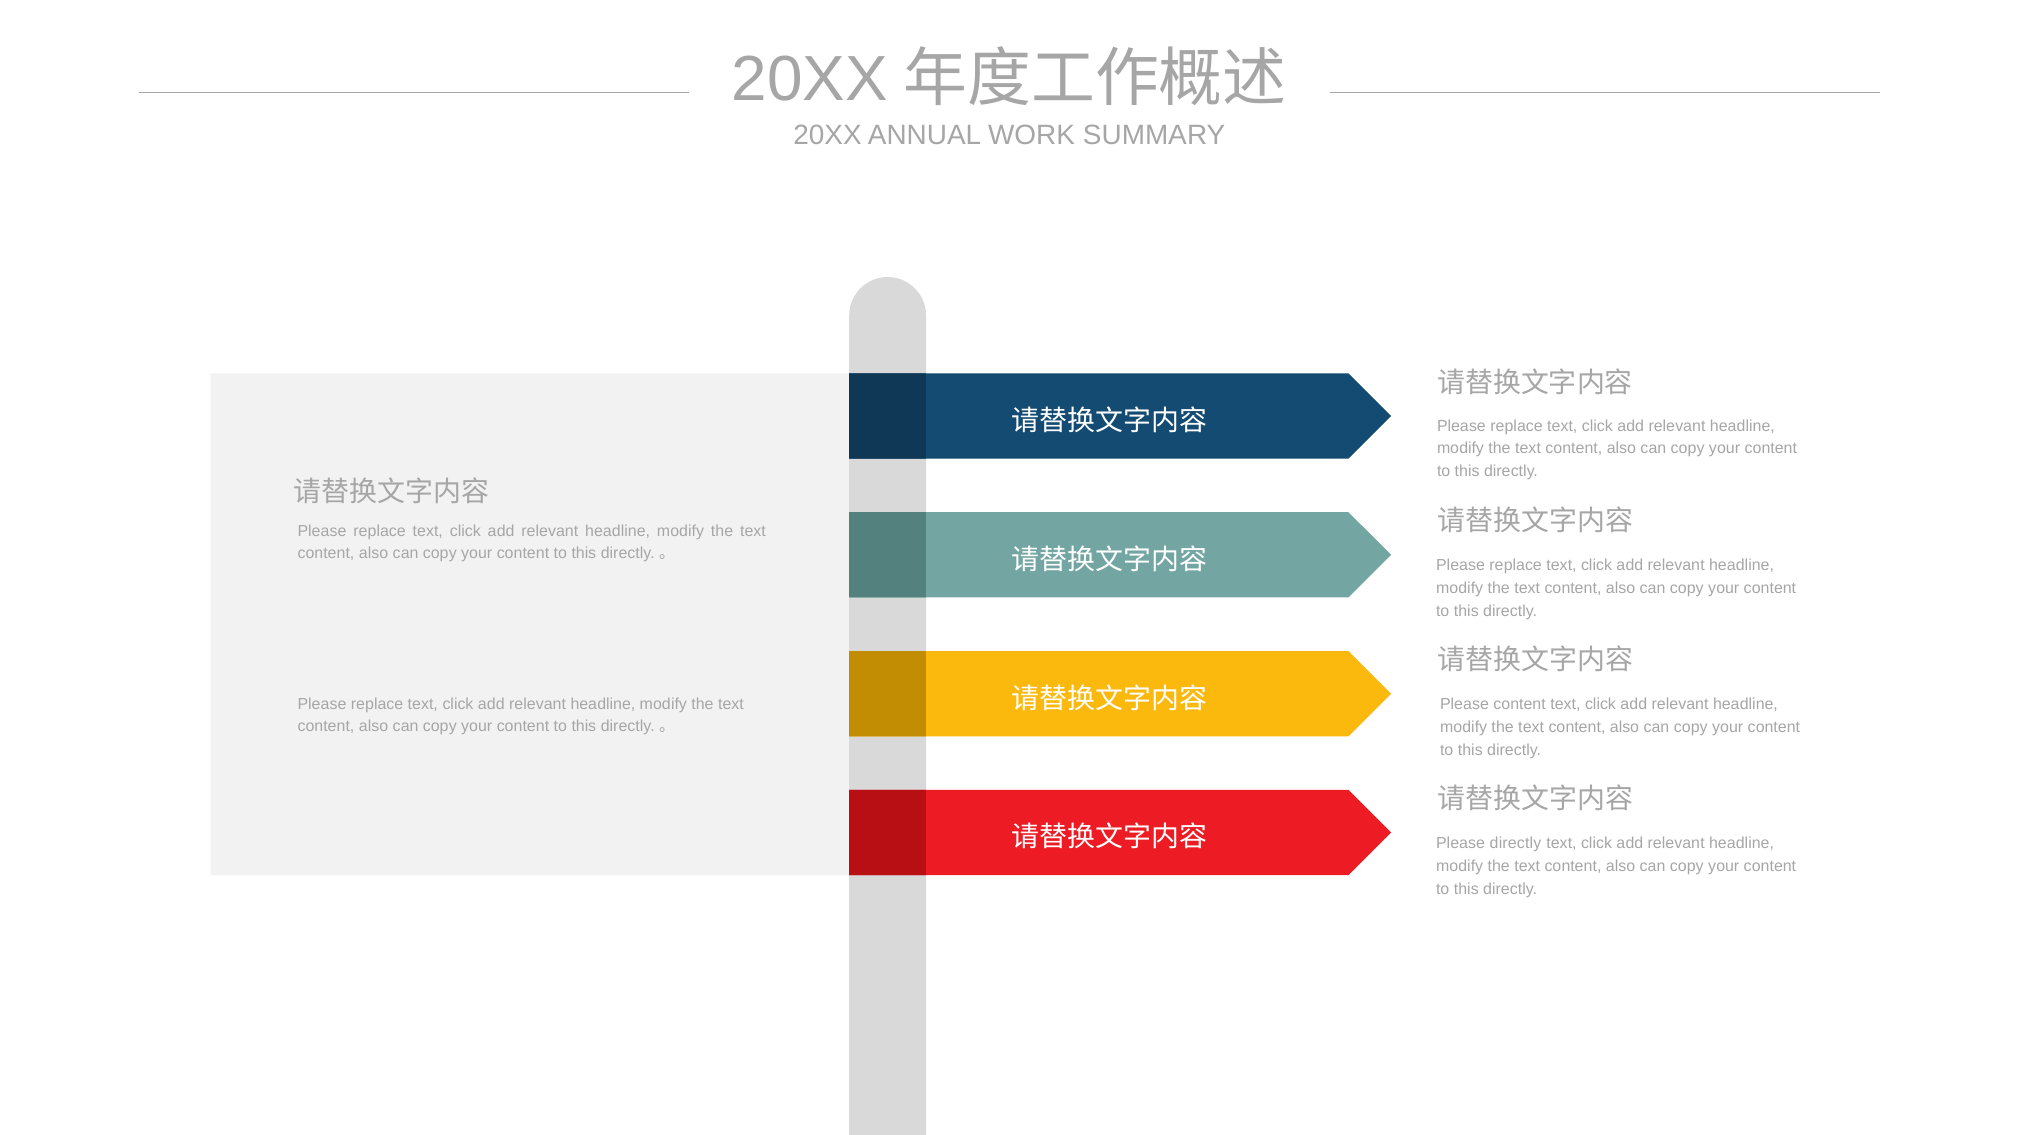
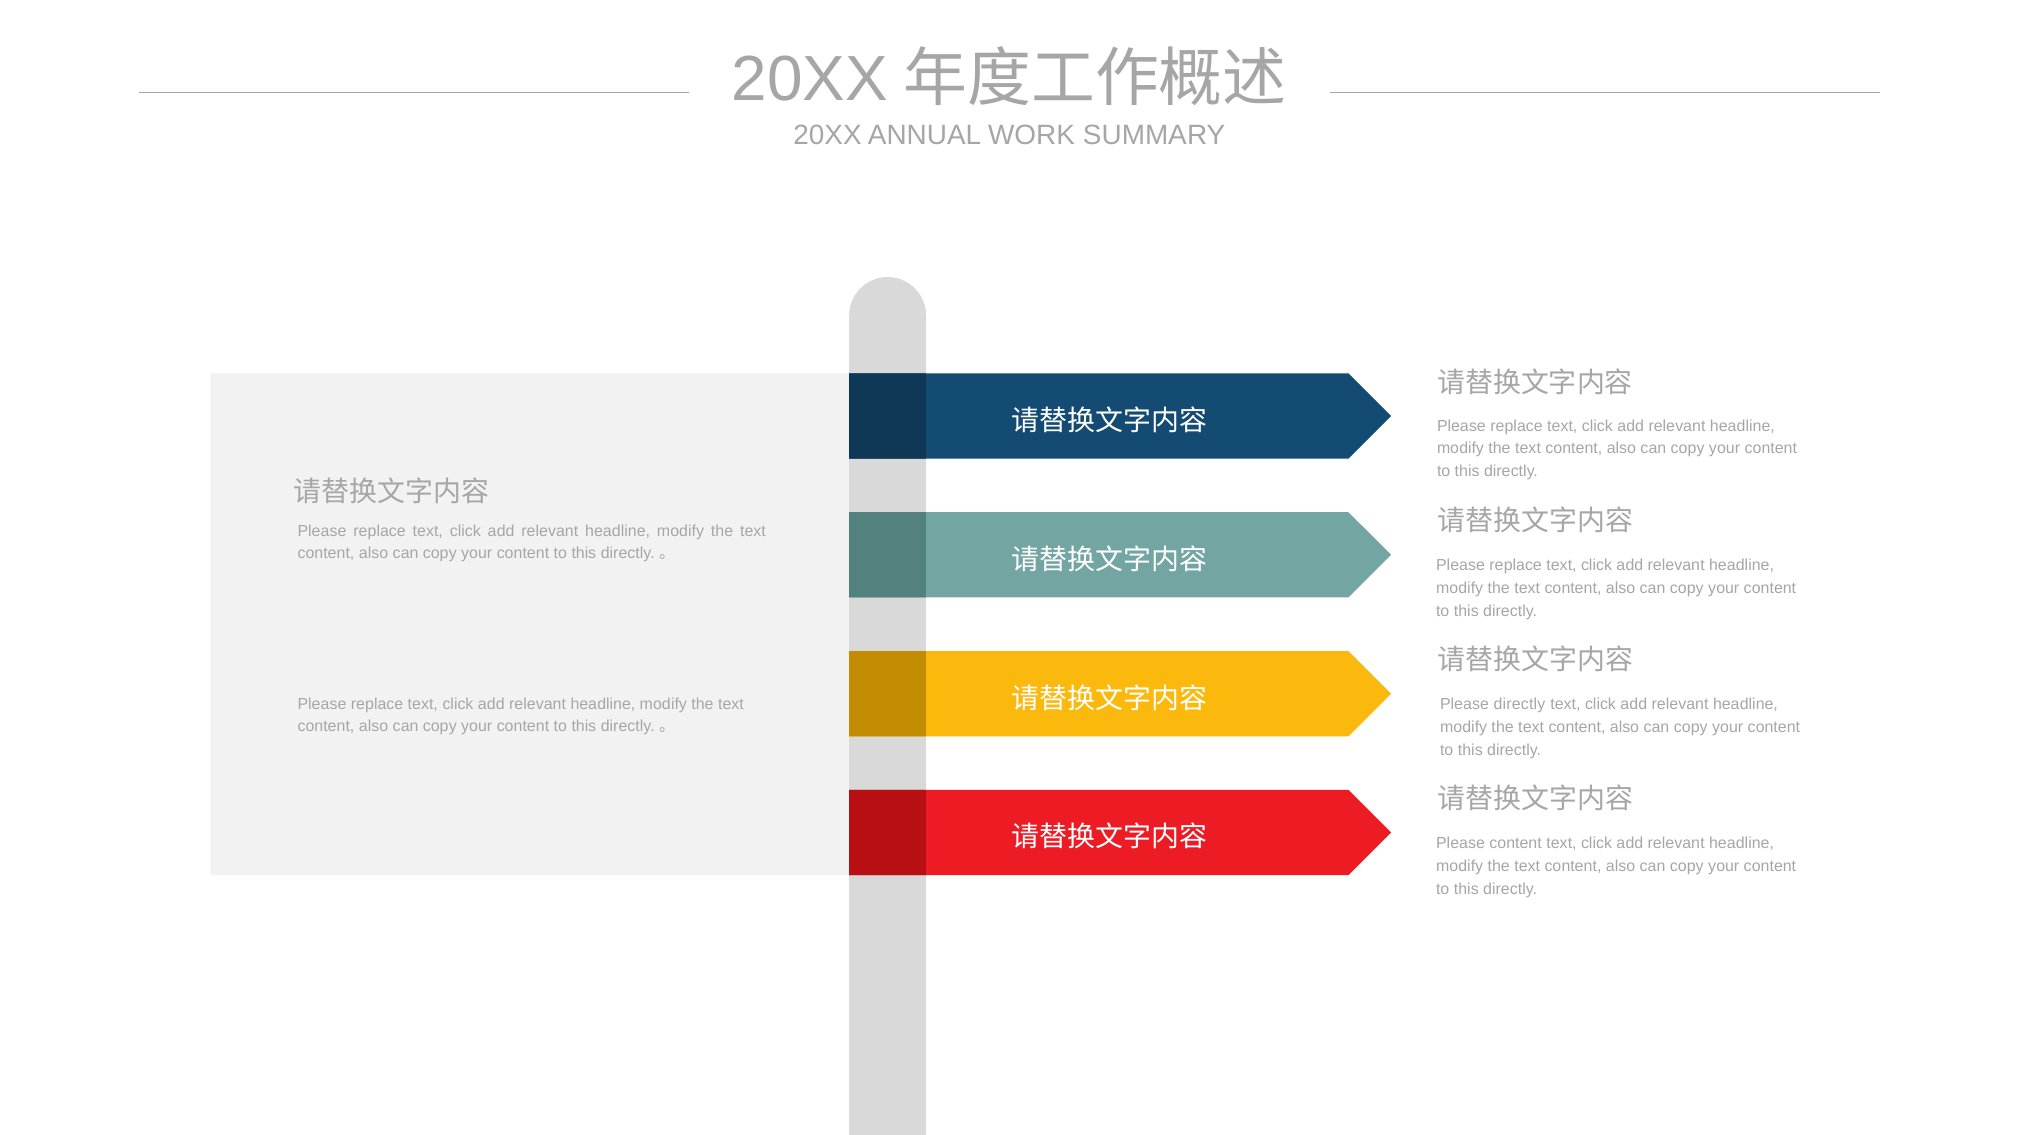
Please content: content -> directly (1519, 705)
Please directly: directly -> content (1516, 844)
